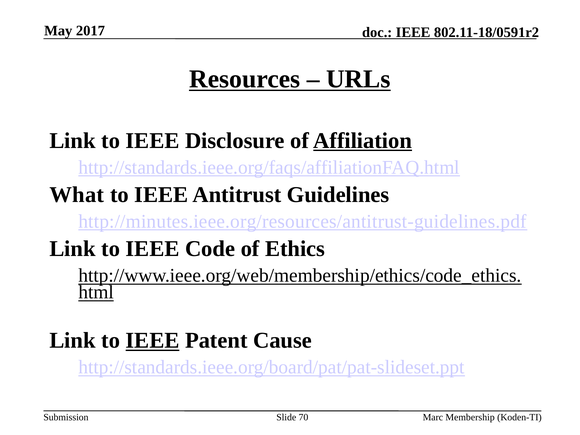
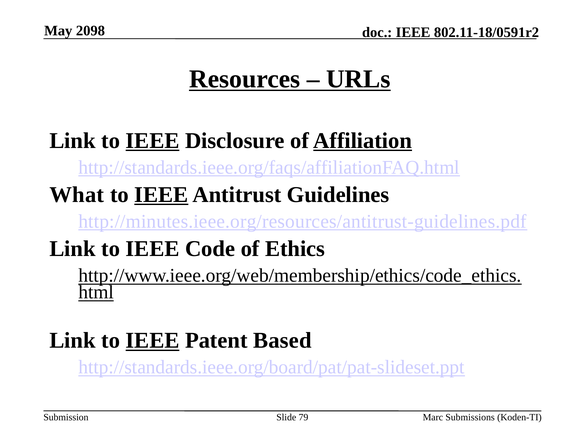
2017: 2017 -> 2098 (90, 31)
IEEE underline: none -> present (152, 141)
IEEE underline: none -> present (161, 195)
Cause: Cause -> Based (282, 341)
70: 70 -> 79 (303, 417)
Membership: Membership -> Submissions (470, 417)
